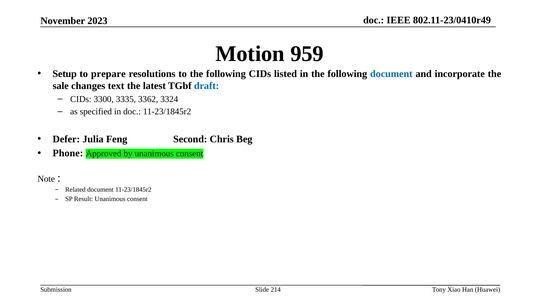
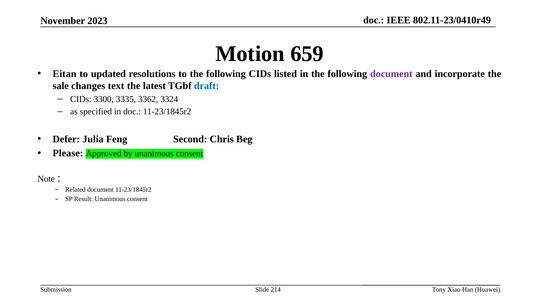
959: 959 -> 659 (307, 54)
Setup: Setup -> Eitan (65, 74)
prepare: prepare -> updated (108, 74)
document colour: blue -> purple (391, 74)
Phone: Phone -> Please (68, 153)
